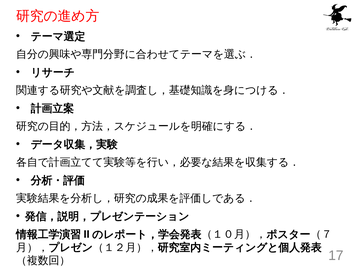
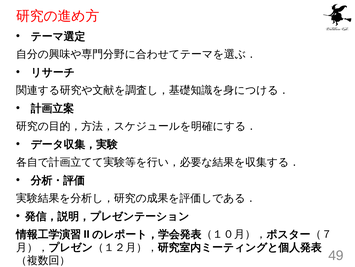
17: 17 -> 49 (336, 255)
